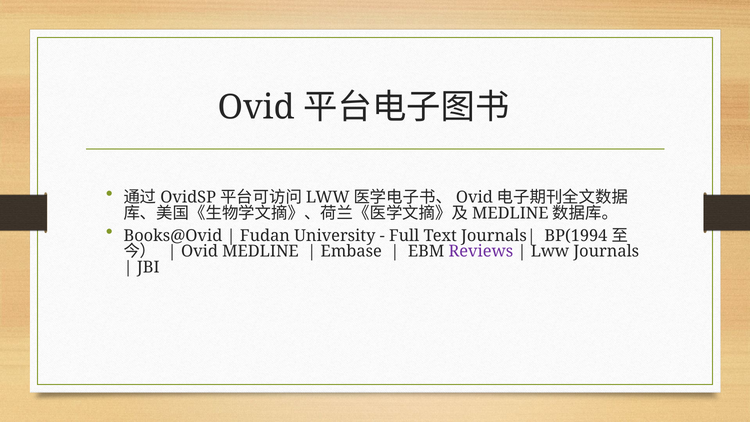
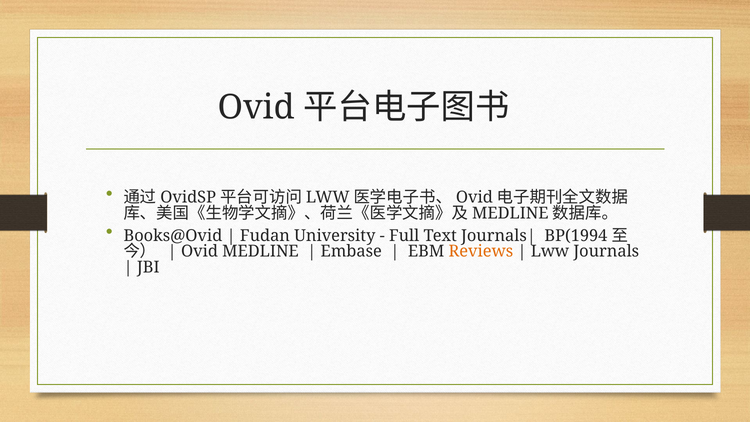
Reviews colour: purple -> orange (481, 251)
